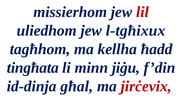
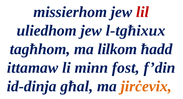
kellha: kellha -> lilkom (117, 49)
tingħata: tingħata -> ittamaw (33, 68)
jiġu: jiġu -> fost (126, 68)
jirċevix colour: red -> orange (146, 86)
